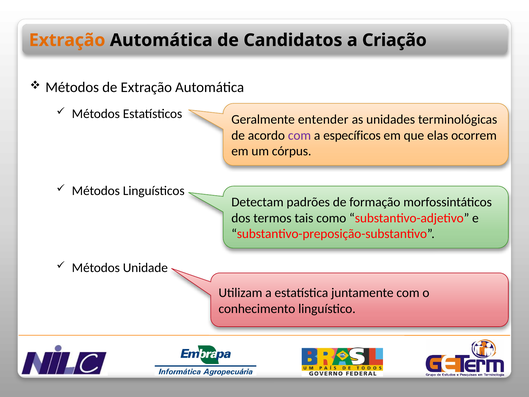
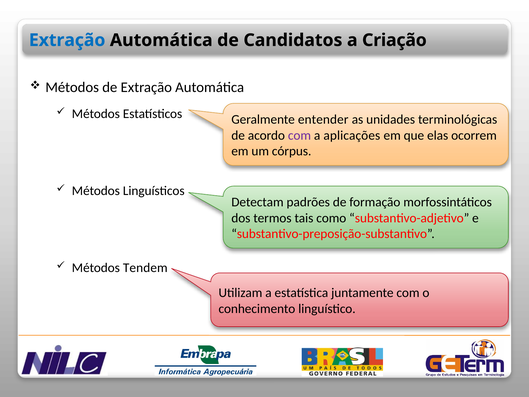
Extração colour: orange -> blue (67, 40)
específicos: específicos -> aplicações (352, 135)
Unidade: Unidade -> Tendem (145, 268)
